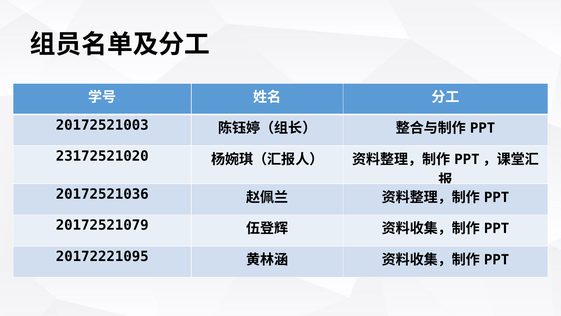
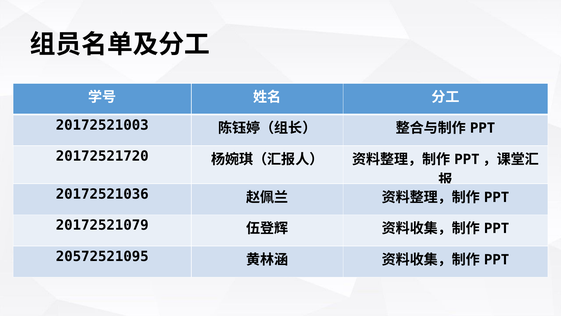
23172521020: 23172521020 -> 20172521720 (102, 156)
20172221095: 20172221095 -> 20572521095 (102, 256)
